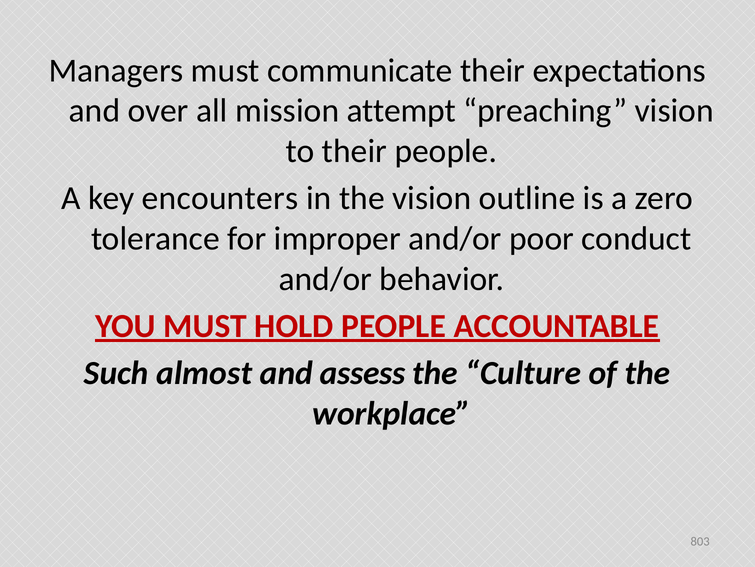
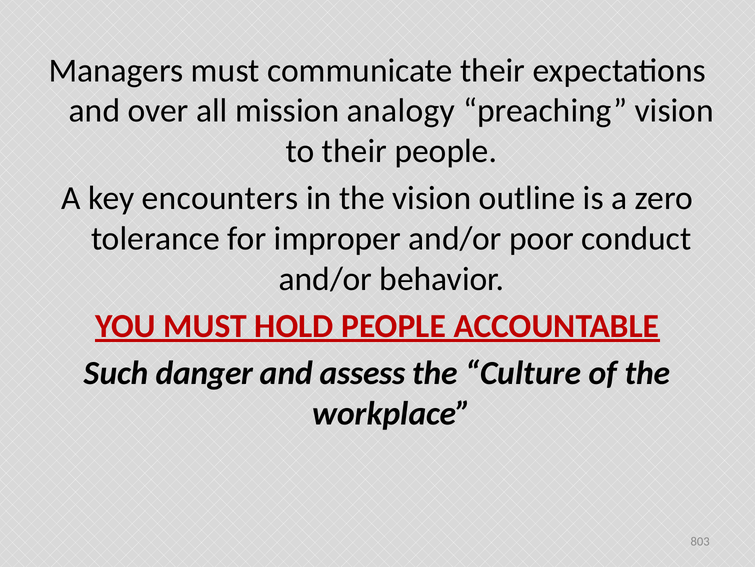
attempt: attempt -> analogy (401, 111)
almost: almost -> danger (204, 373)
